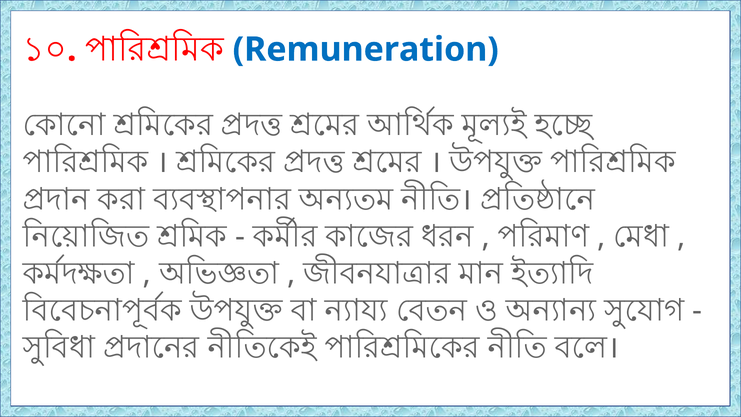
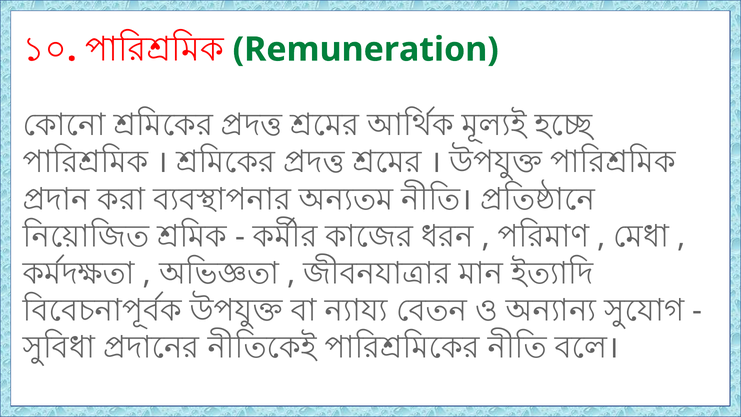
Remuneration colour: blue -> green (366, 49)
